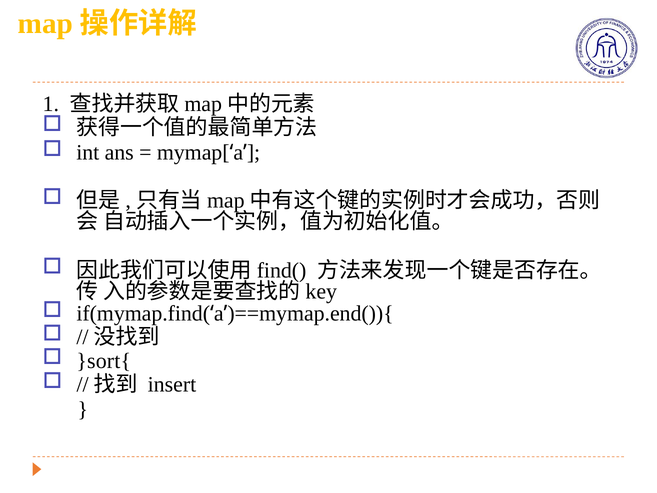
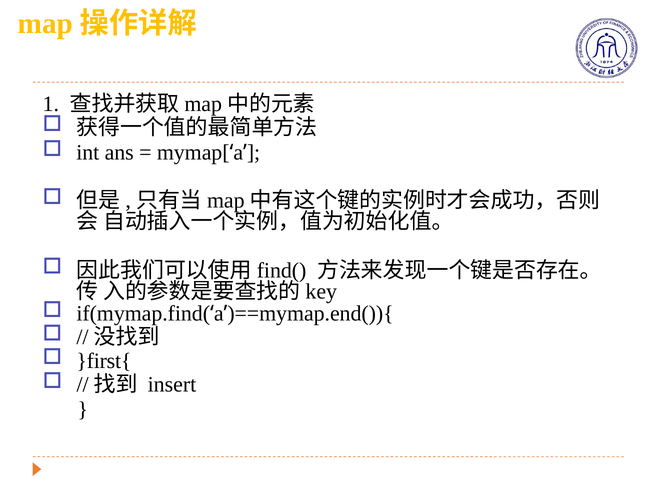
}sort{: }sort{ -> }first{ (104, 361)
